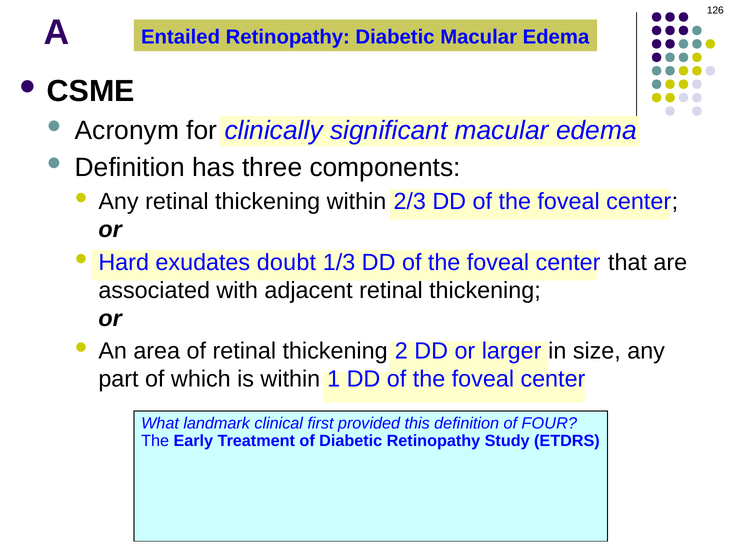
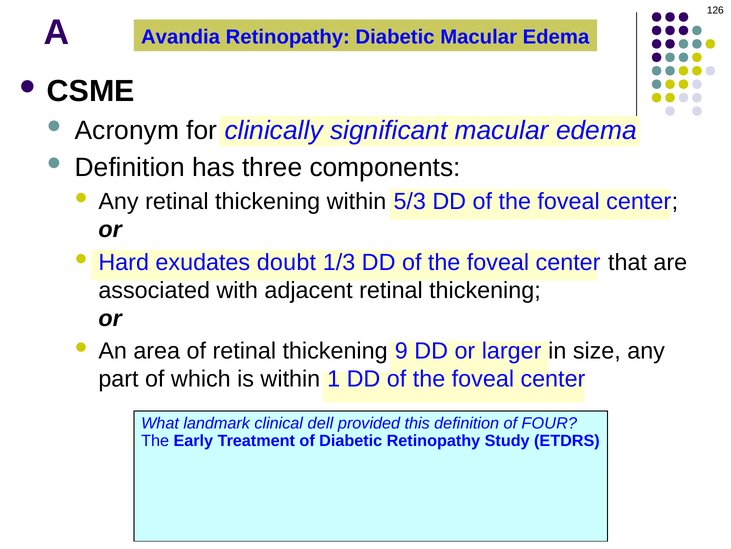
Entailed: Entailed -> Avandia (181, 37)
2/3: 2/3 -> 5/3 (410, 201)
thickening 2: 2 -> 9 (401, 351)
first: first -> dell (320, 423)
